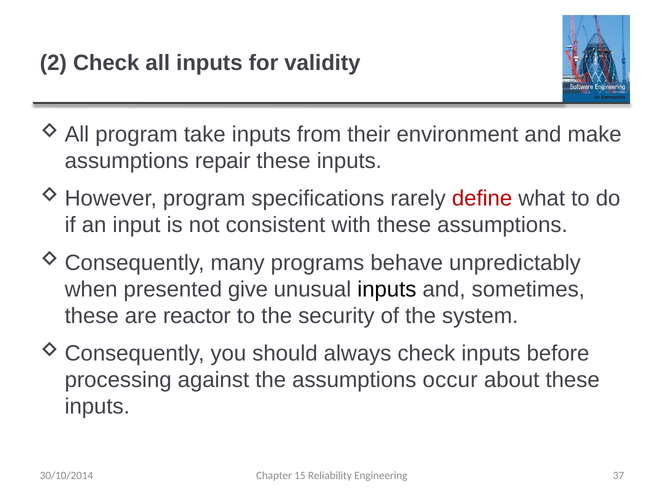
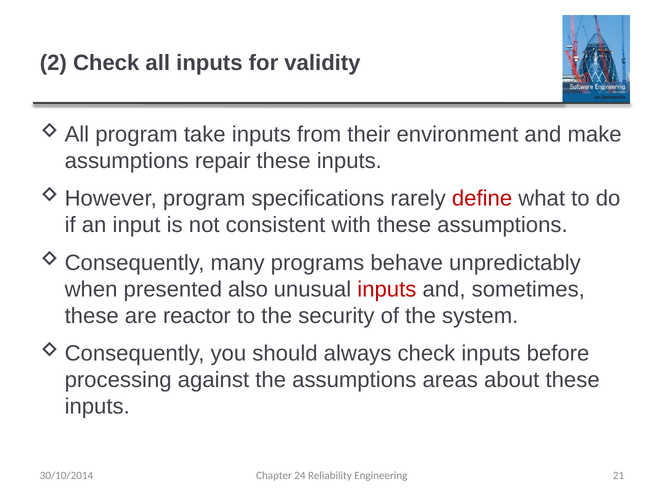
give: give -> also (248, 289)
inputs colour: black -> red (387, 289)
occur: occur -> areas (450, 380)
15: 15 -> 24 (300, 476)
37: 37 -> 21 (619, 475)
